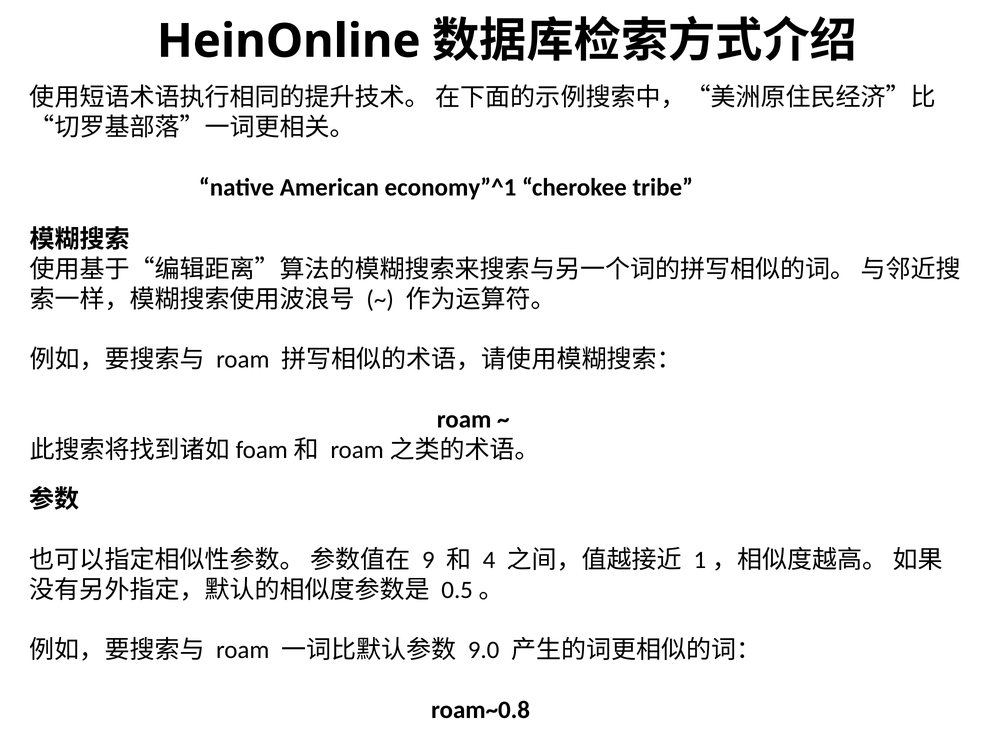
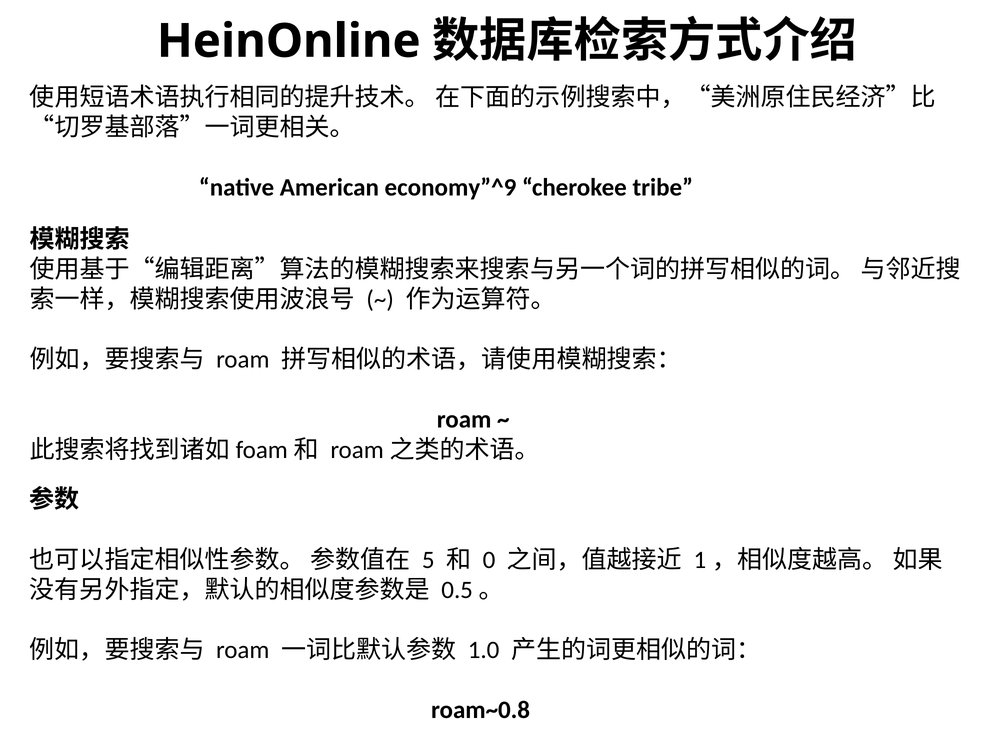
economy”^1: economy”^1 -> economy”^9 (450, 188)
9: 9 -> 5 (428, 560)
4: 4 -> 0 (489, 560)
9.0: 9.0 -> 1.0 (484, 650)
